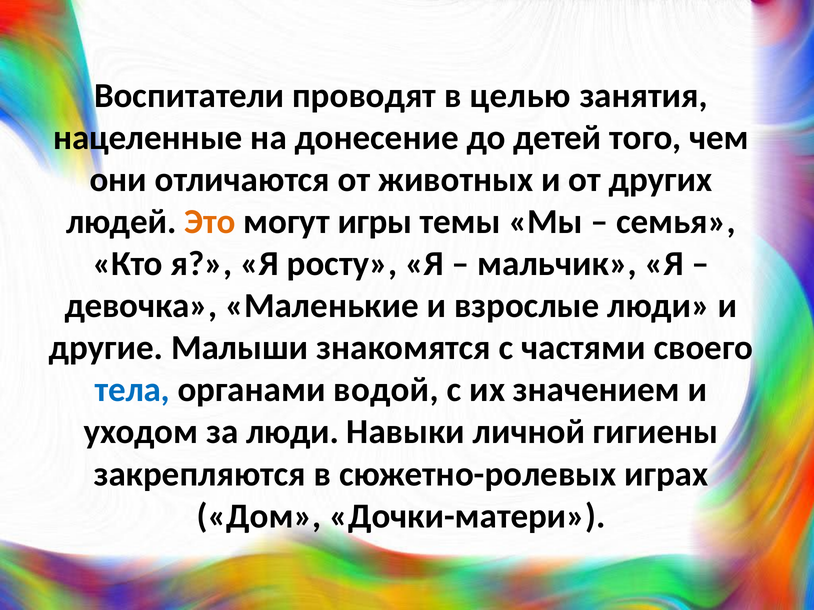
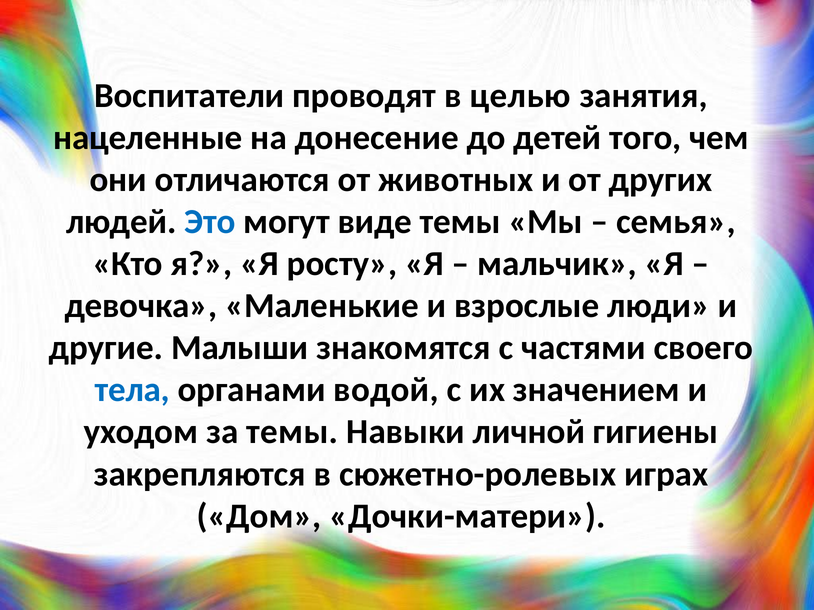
Это colour: orange -> blue (210, 222)
игры: игры -> виде (375, 222)
за люди: люди -> темы (292, 432)
